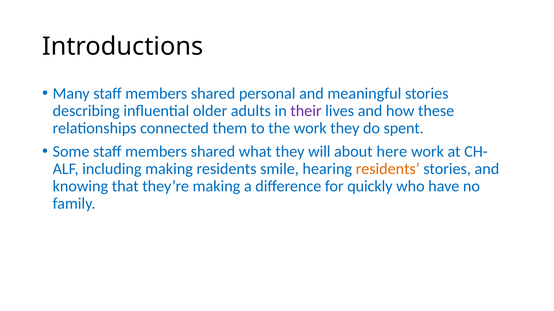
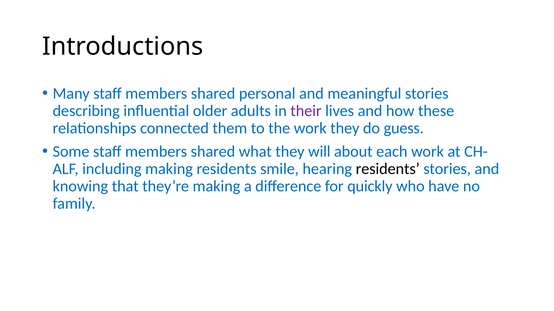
spent: spent -> guess (404, 128)
here: here -> each (392, 152)
residents colour: orange -> black (388, 169)
